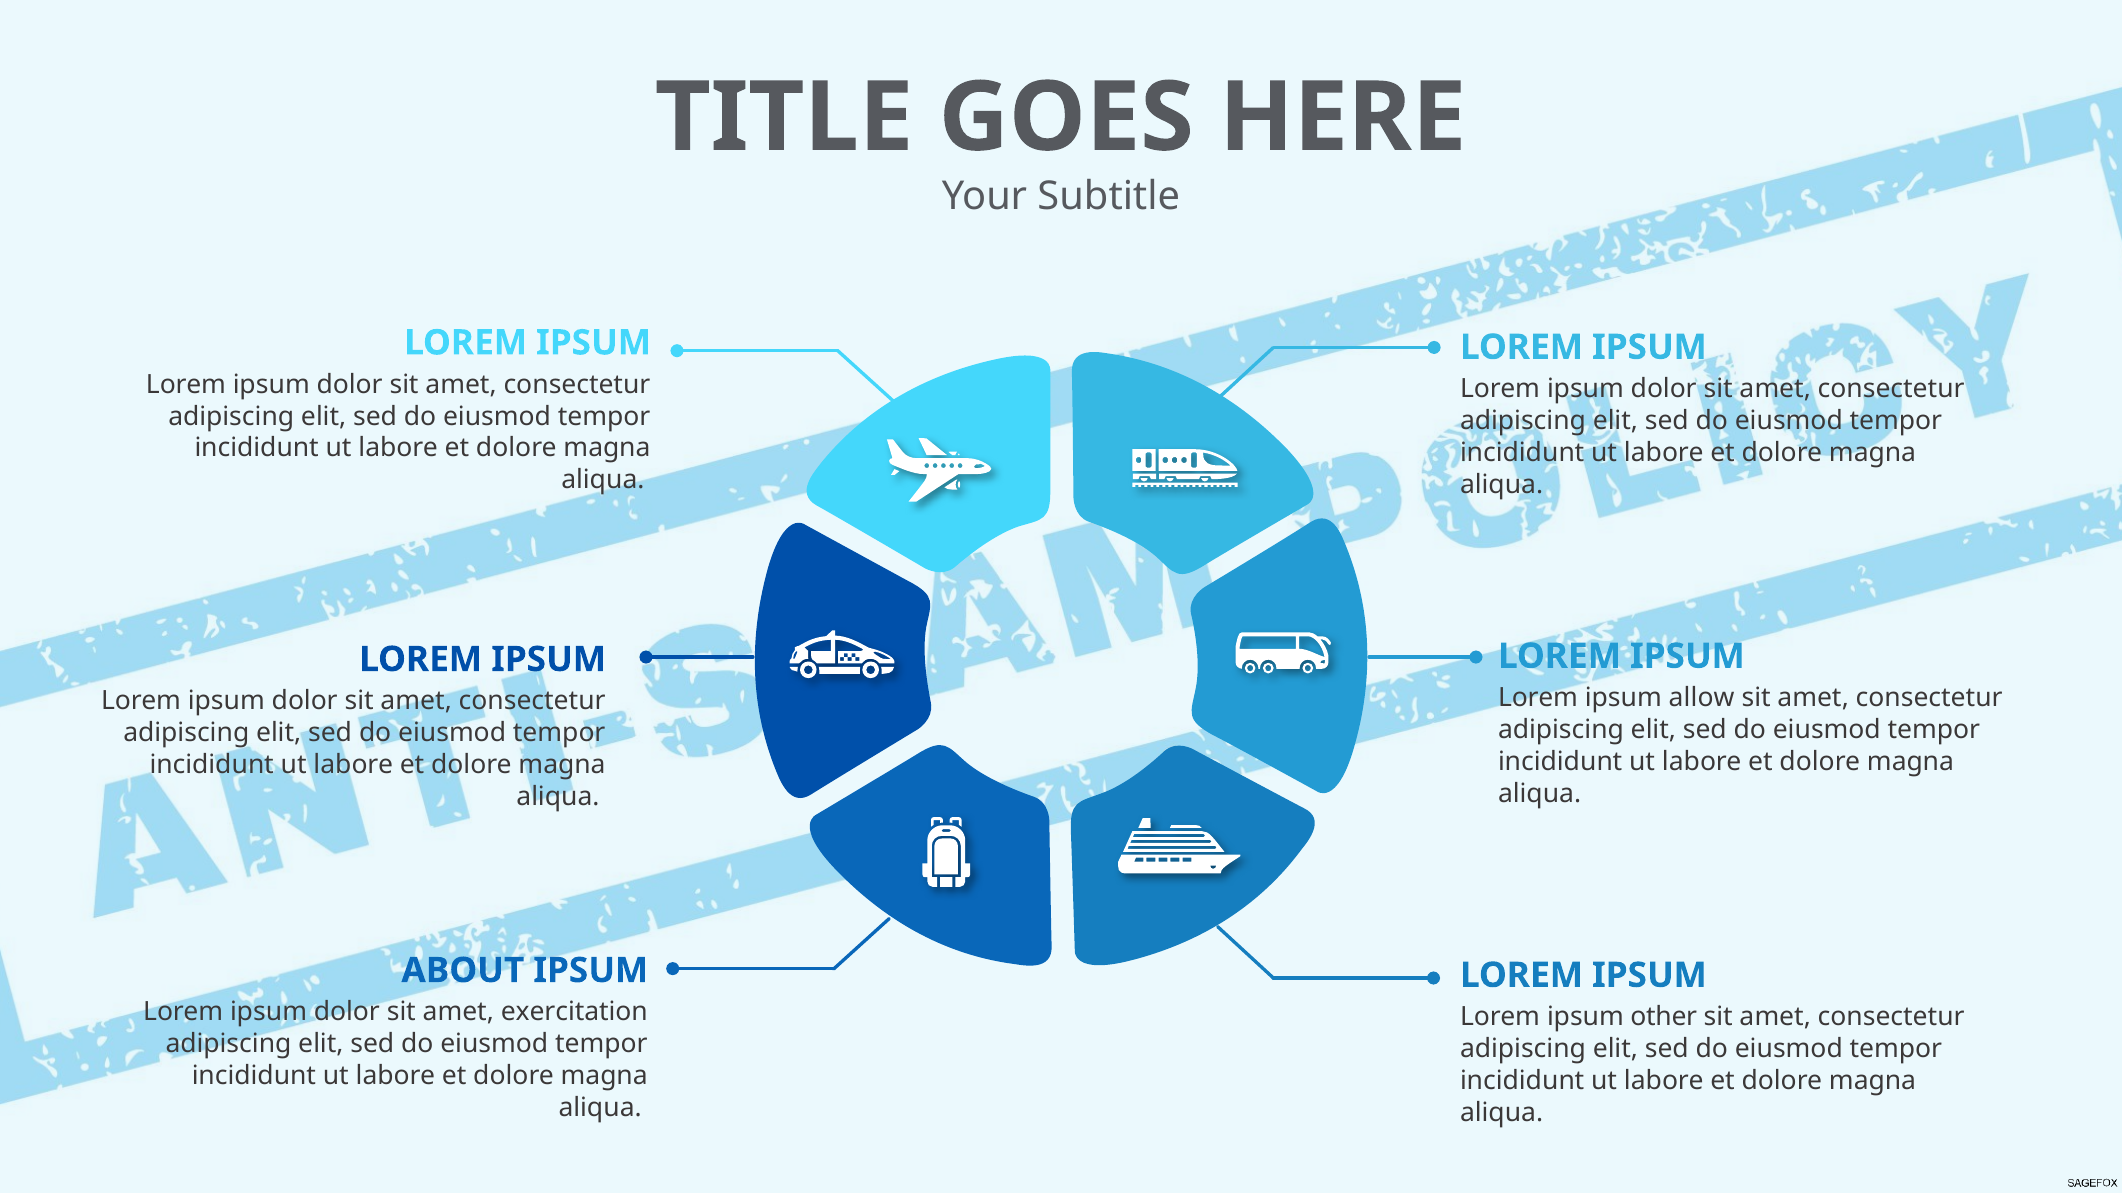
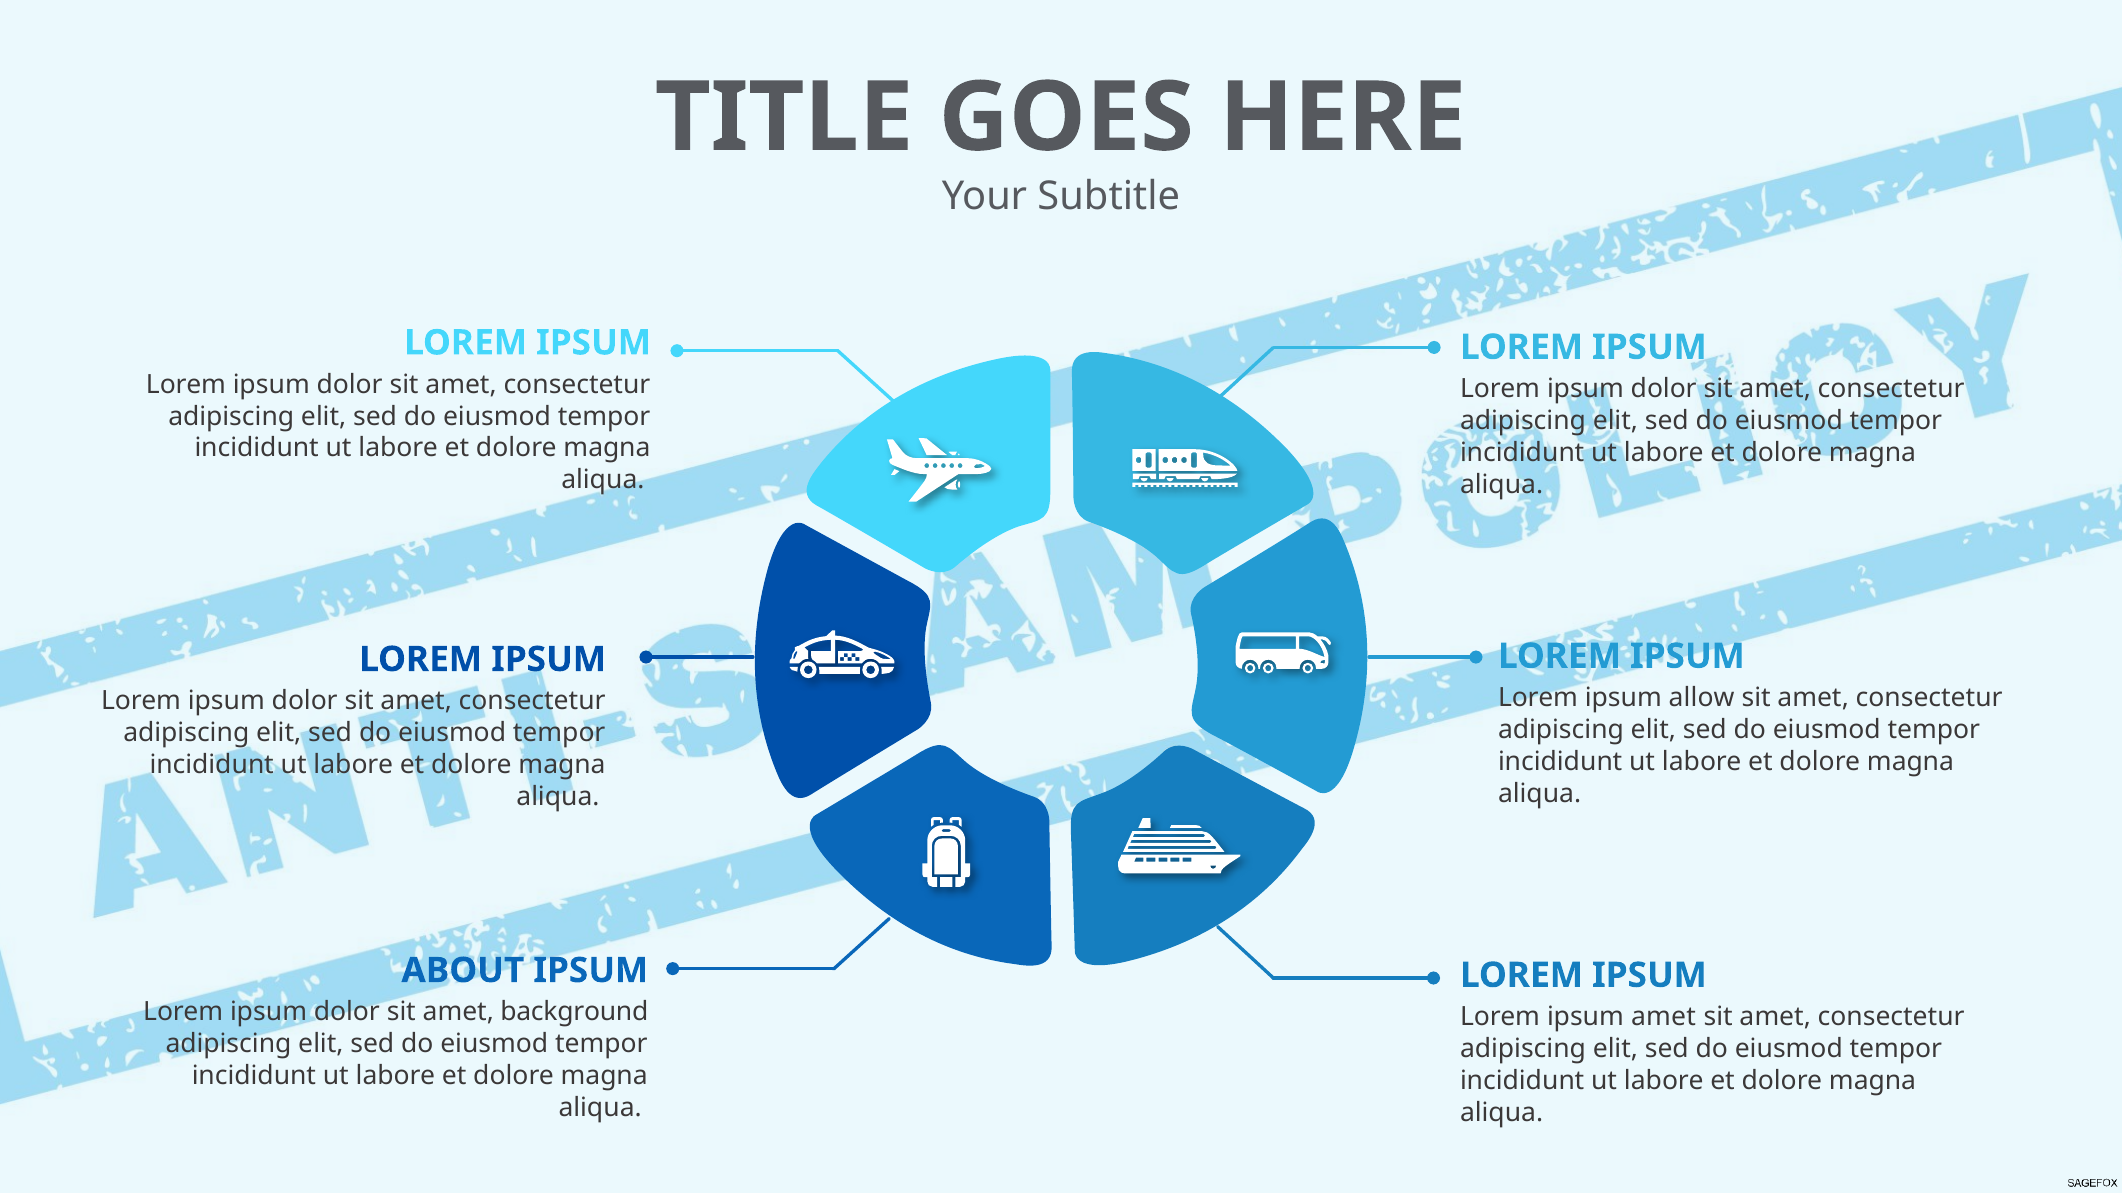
exercitation: exercitation -> background (574, 1013)
ipsum other: other -> amet (1664, 1018)
